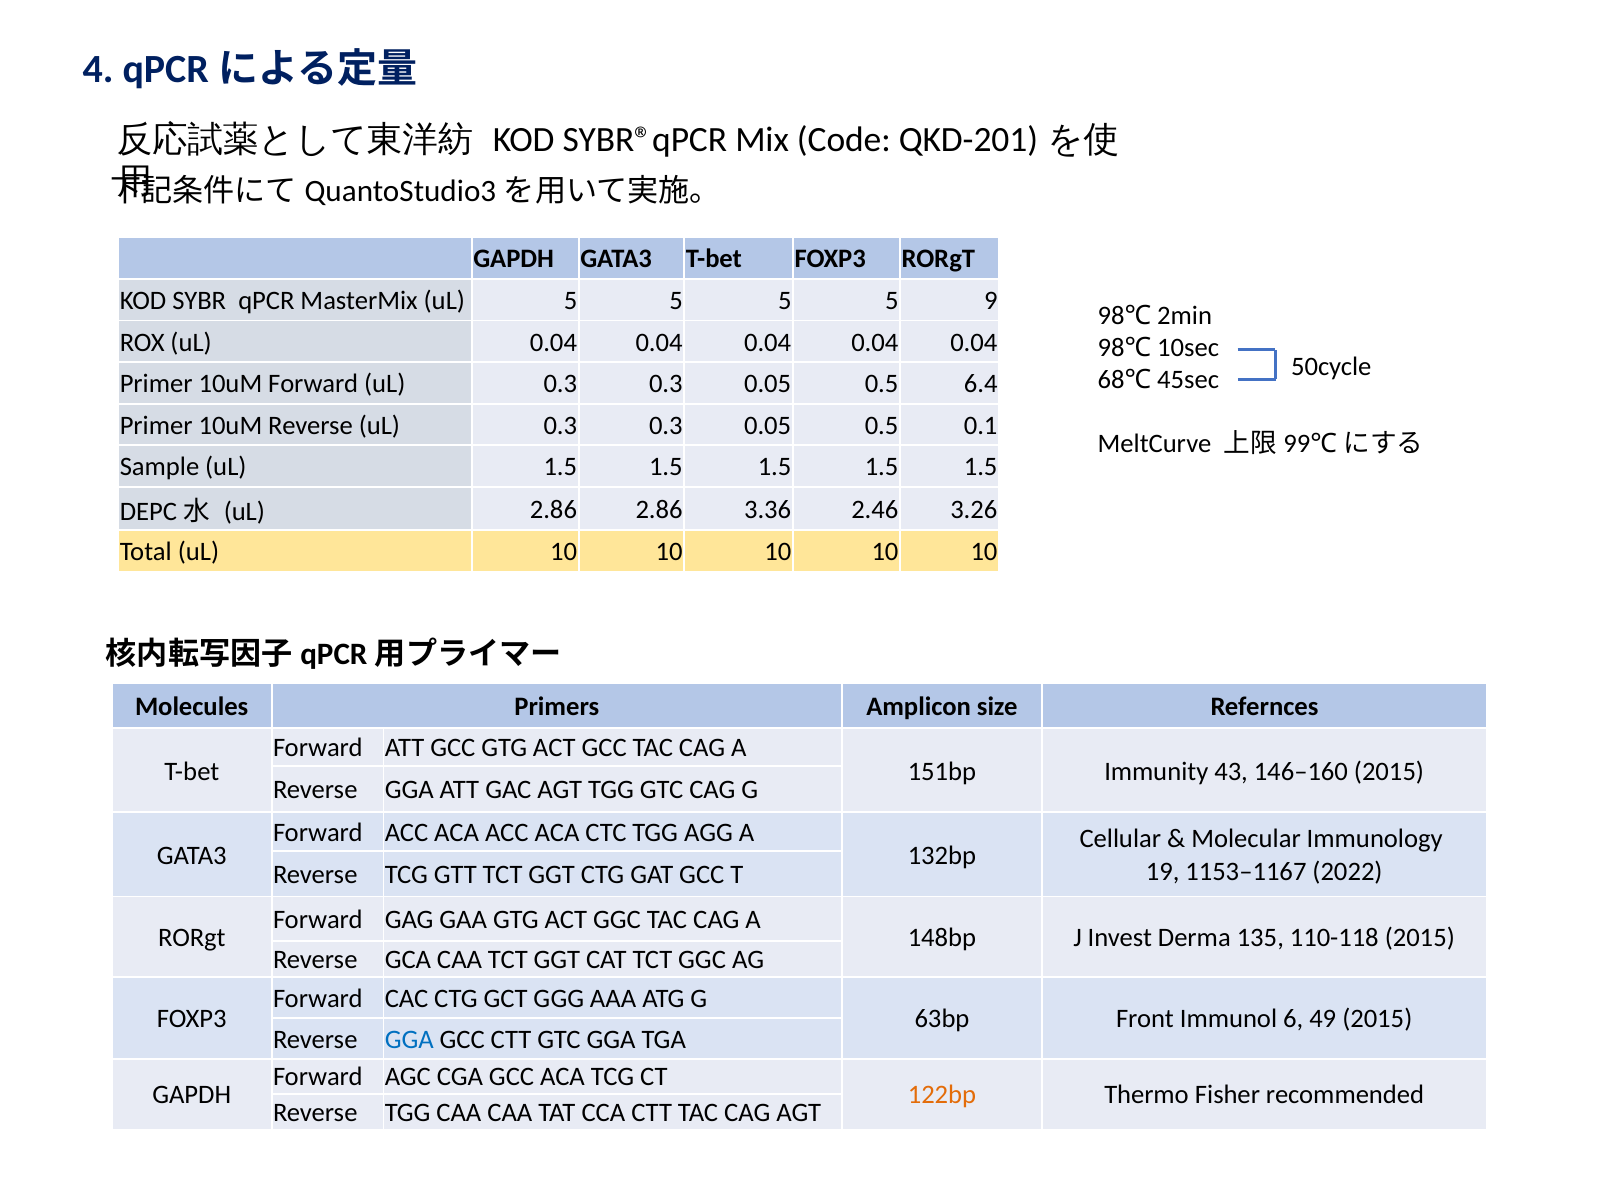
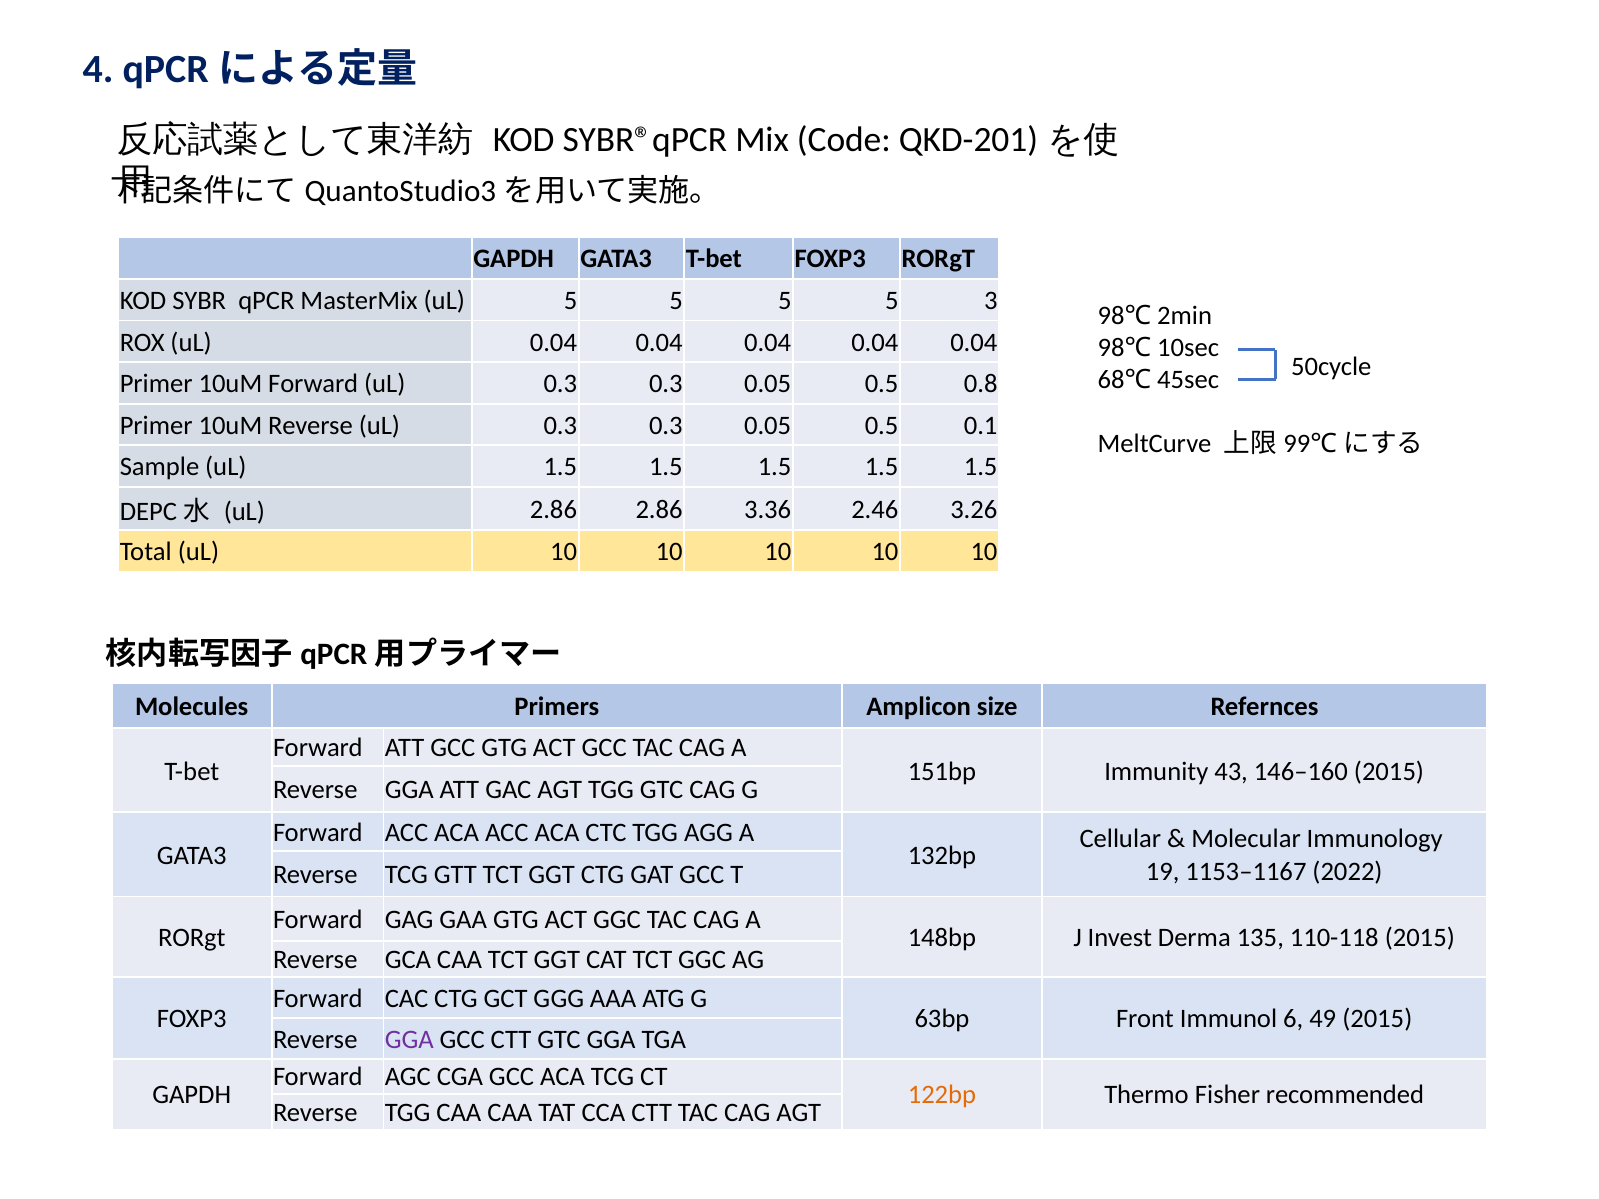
9: 9 -> 3 (991, 301)
6.4: 6.4 -> 0.8 (981, 384)
GGA colour: blue -> purple (409, 1040)
